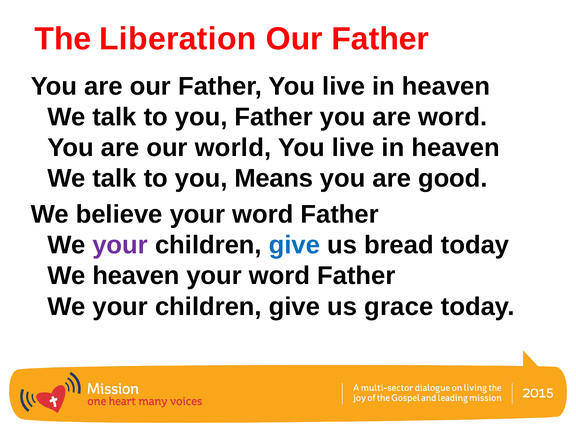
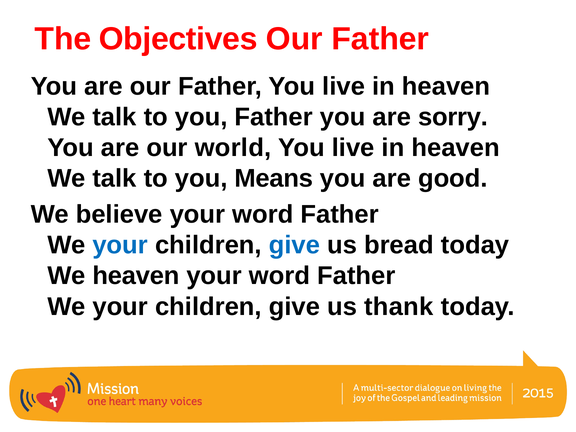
Liberation: Liberation -> Objectives (178, 39)
are word: word -> sorry (453, 117)
your colour: purple -> blue (120, 245)
grace: grace -> thank (399, 307)
